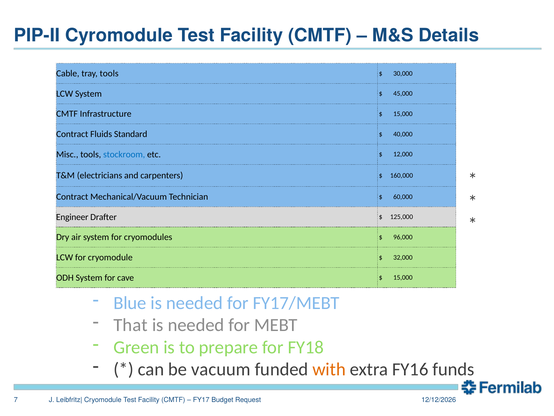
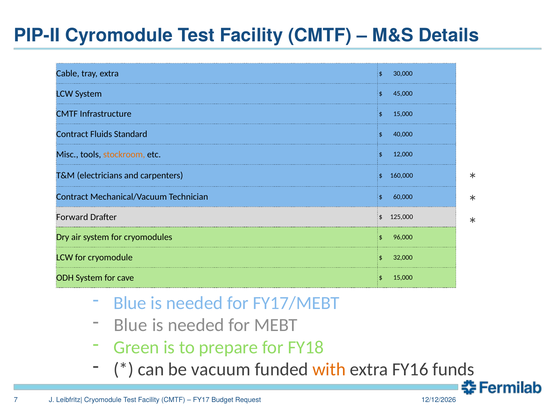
tray tools: tools -> extra (109, 73)
stockroom colour: blue -> orange (124, 154)
Engineer: Engineer -> Forward (72, 217)
That: That -> Blue (131, 325)
